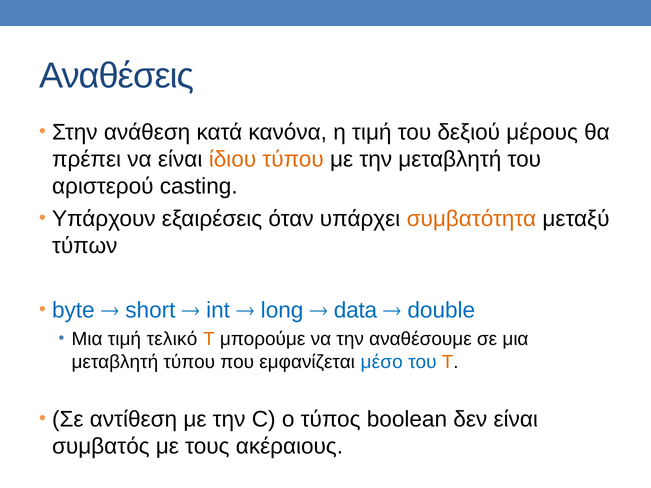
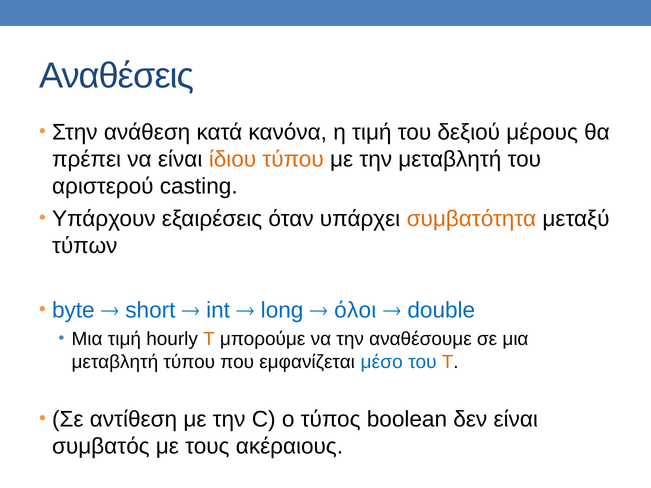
data: data -> όλοι (355, 310)
τελικό: τελικό -> hourly (172, 339)
